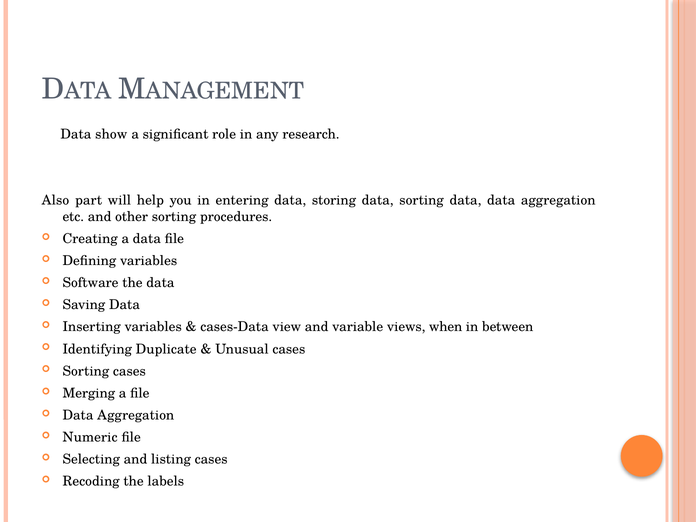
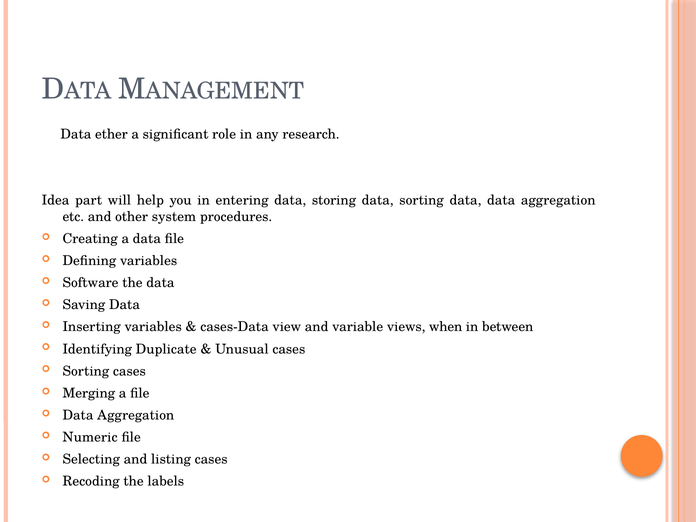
show: show -> ether (111, 134)
Also: Also -> Idea (56, 200)
other sorting: sorting -> system (174, 217)
